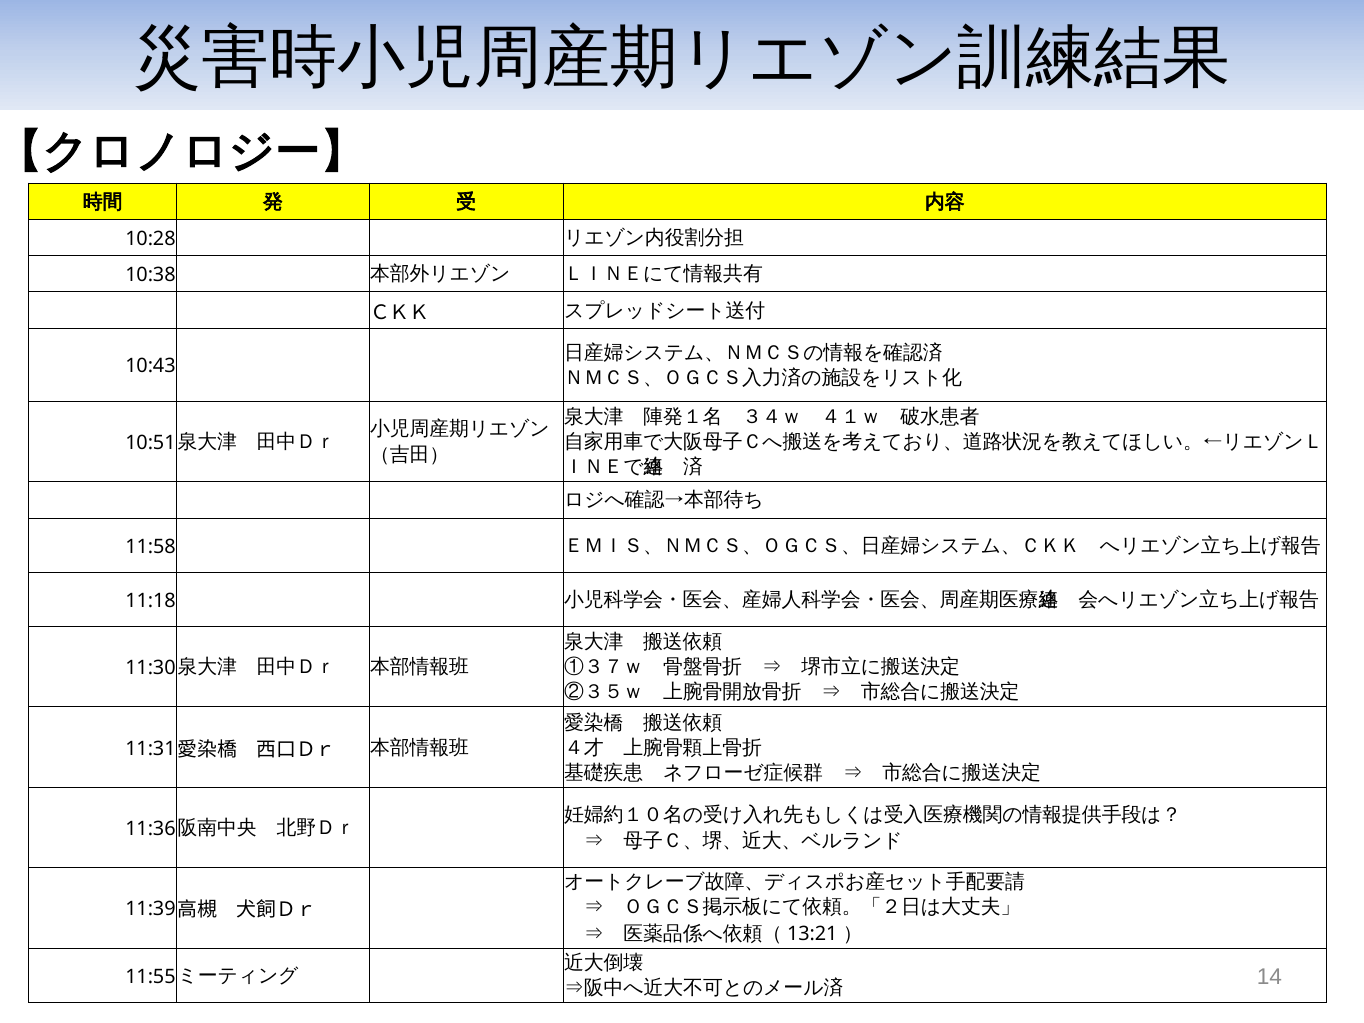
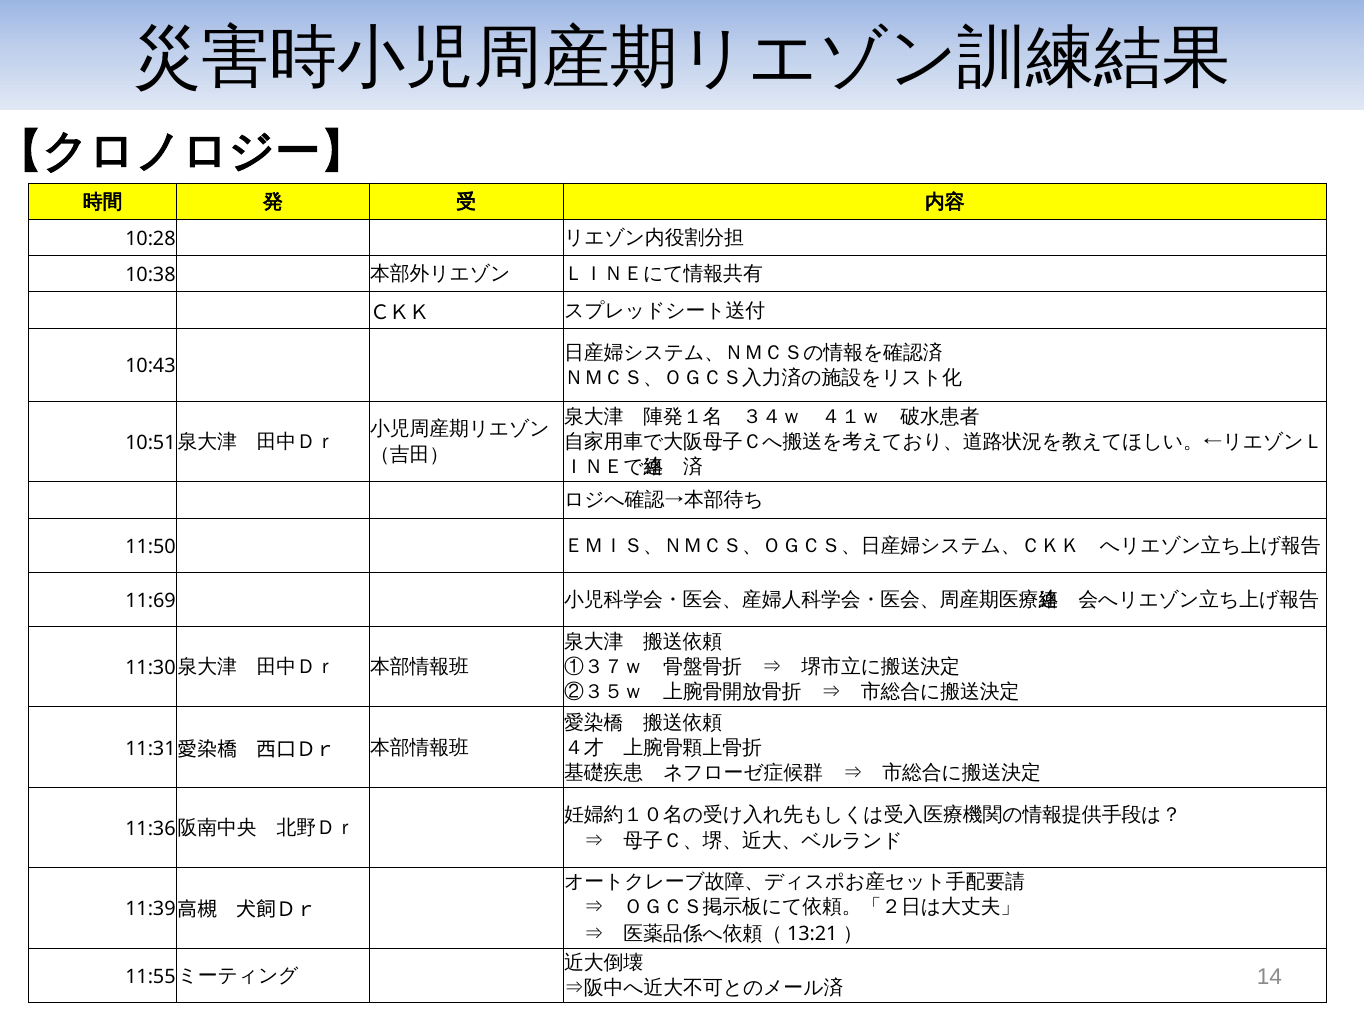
11:58: 11:58 -> 11:50 (151, 547)
11:18: 11:18 -> 11:69 (151, 601)
